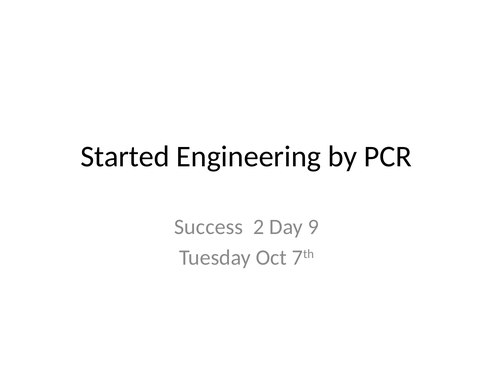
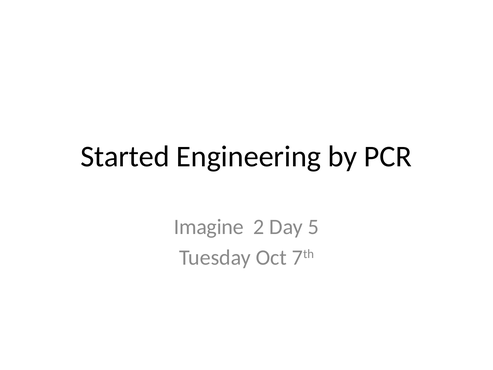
Success: Success -> Imagine (209, 227)
9: 9 -> 5 (313, 227)
